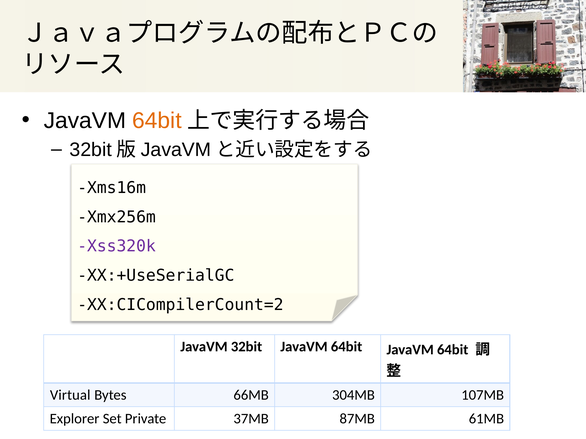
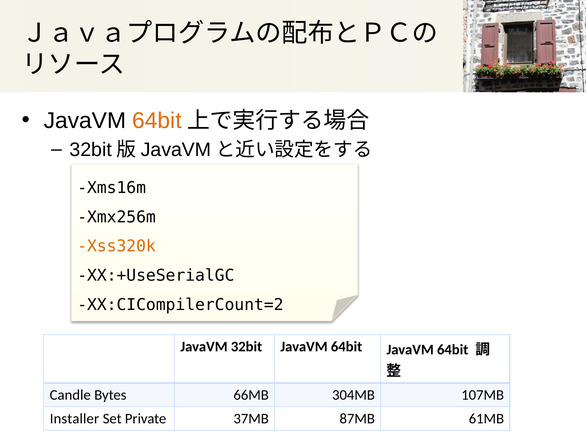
Xss320k colour: purple -> orange (117, 247)
Virtual: Virtual -> Candle (70, 395)
Explorer: Explorer -> Installer (74, 419)
